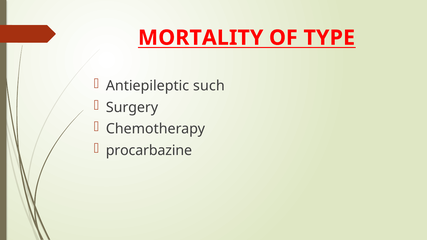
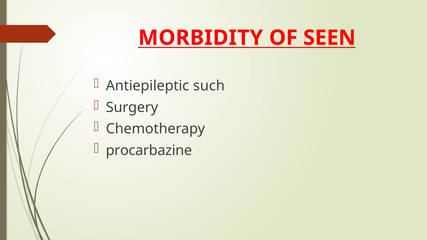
MORTALITY: MORTALITY -> MORBIDITY (201, 38)
TYPE: TYPE -> SEEN (329, 38)
